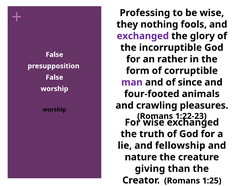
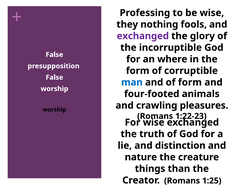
rather: rather -> where (172, 59)
man colour: purple -> blue (132, 82)
of since: since -> form (190, 82)
fellowship: fellowship -> distinction (180, 146)
giving: giving -> things (150, 169)
